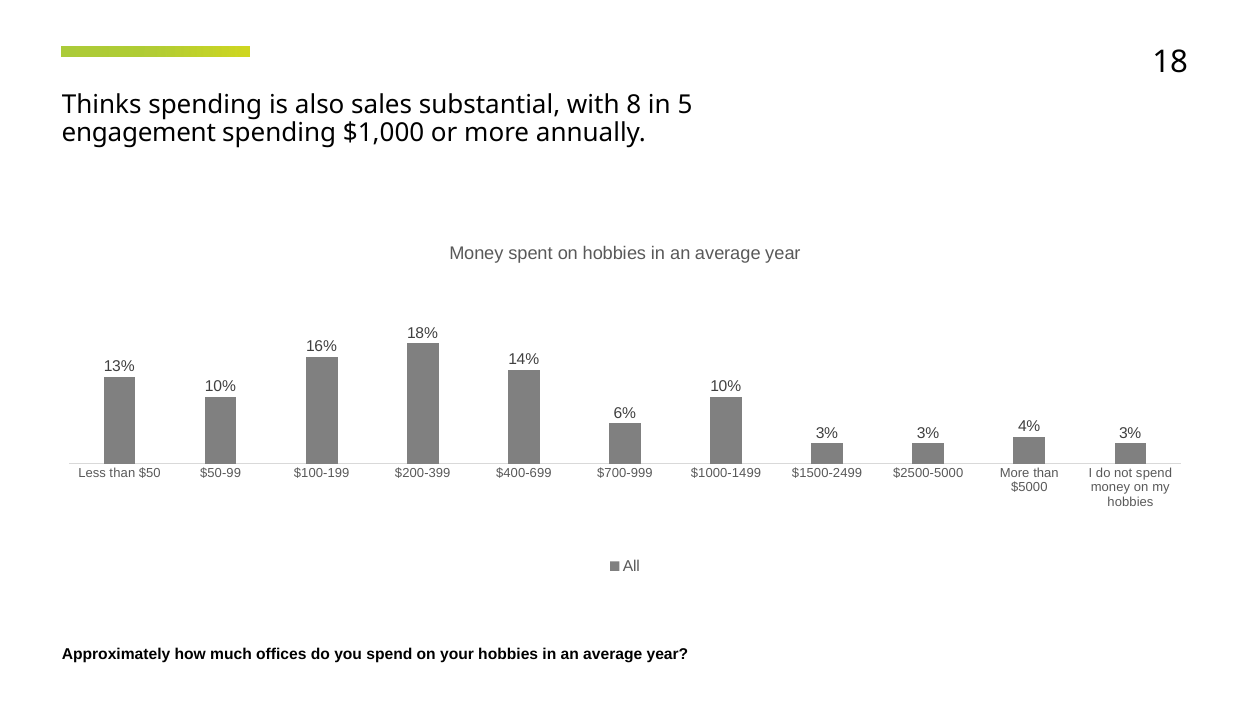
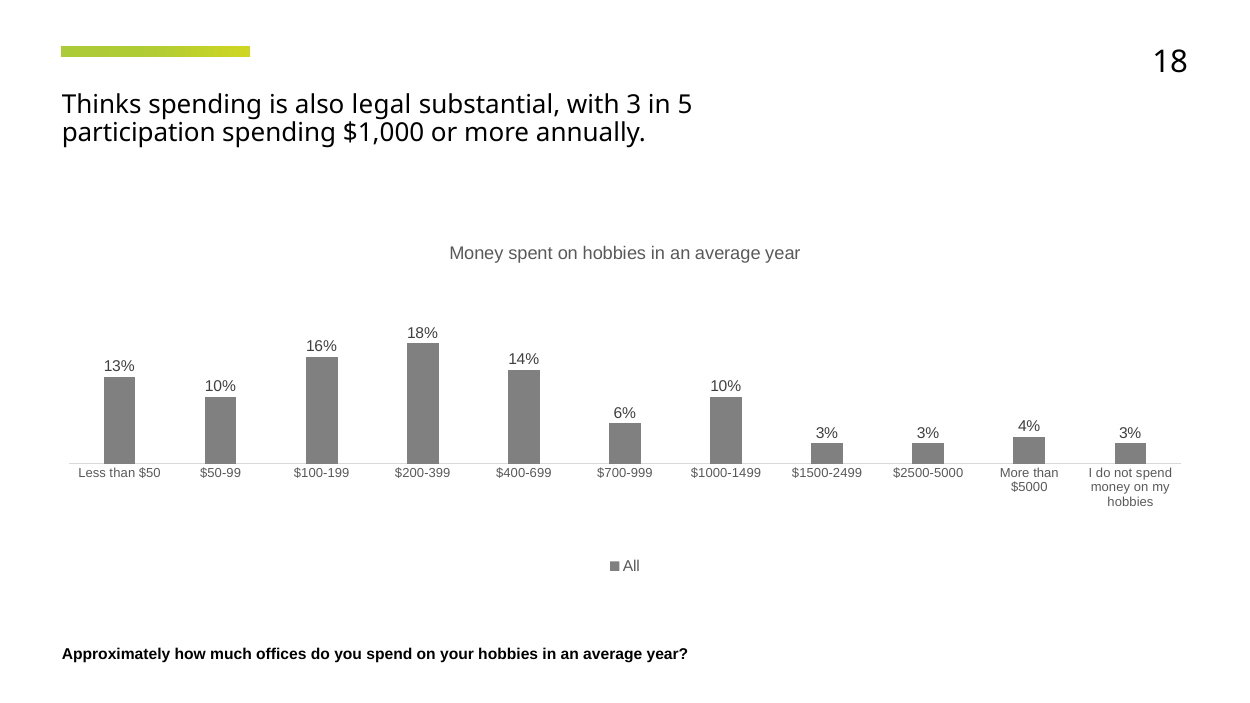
sales: sales -> legal (382, 105)
8: 8 -> 3 (634, 105)
engagement: engagement -> participation (139, 133)
